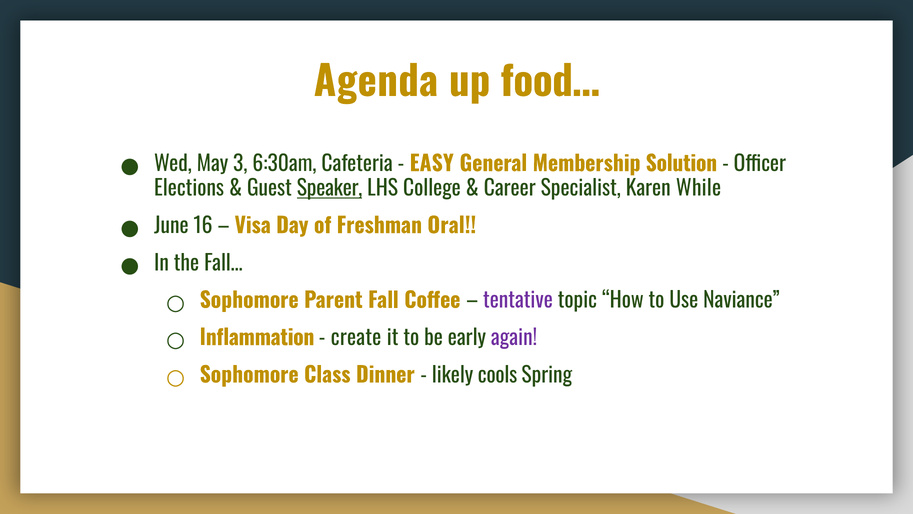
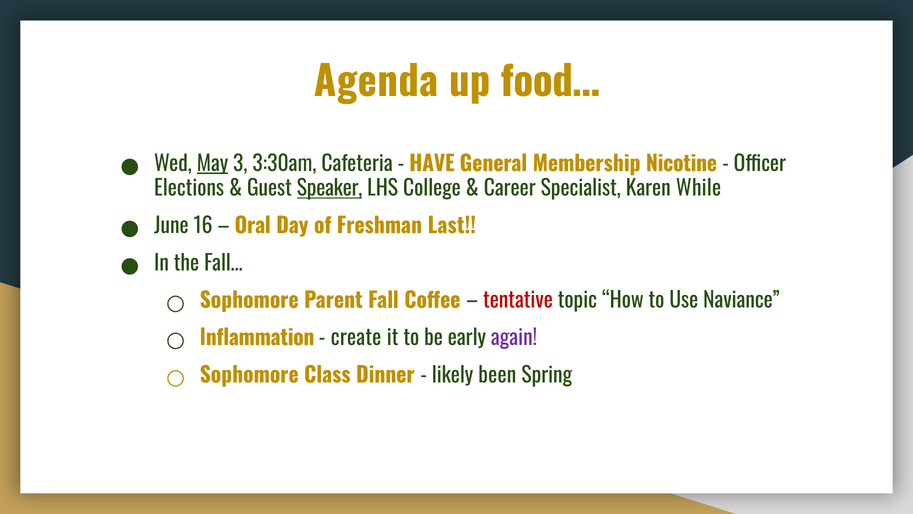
May underline: none -> present (213, 164)
6:30am: 6:30am -> 3:30am (284, 164)
EASY: EASY -> HAVE (432, 164)
Solution: Solution -> Nicotine (681, 164)
Visa: Visa -> Oral (253, 226)
Oral: Oral -> Last (452, 226)
tentative colour: purple -> red (518, 300)
cools: cools -> been (497, 375)
